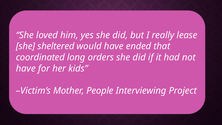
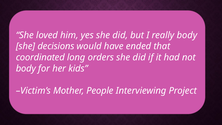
really lease: lease -> body (187, 35)
sheltered: sheltered -> decisions (56, 46)
have: have -> body (26, 68)
